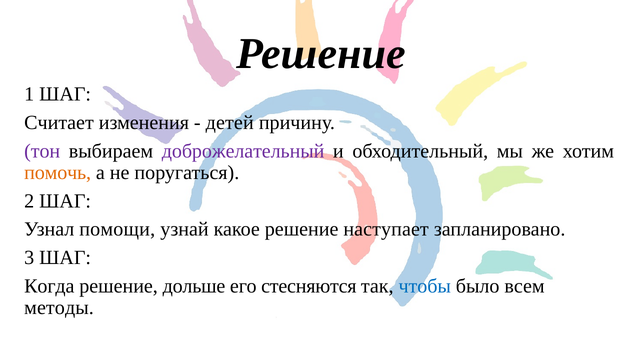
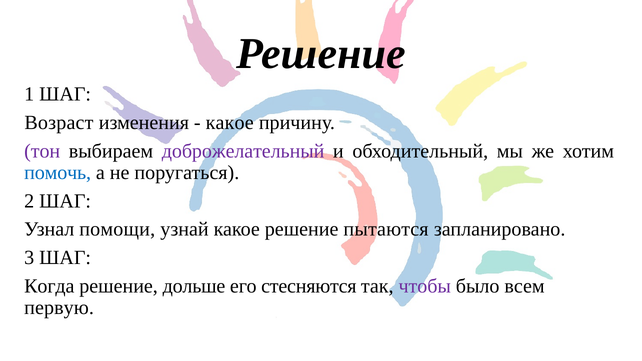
Считает: Считает -> Возраст (59, 123)
детей: детей -> какое (230, 123)
помочь colour: orange -> blue (58, 173)
наступает: наступает -> пытаются (386, 229)
чтобы colour: blue -> purple (425, 286)
методы: методы -> первую (59, 308)
